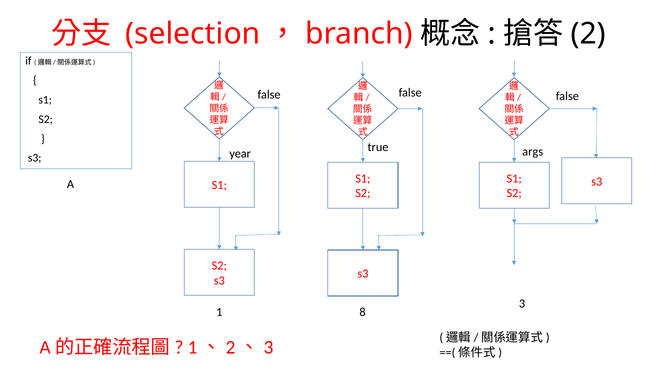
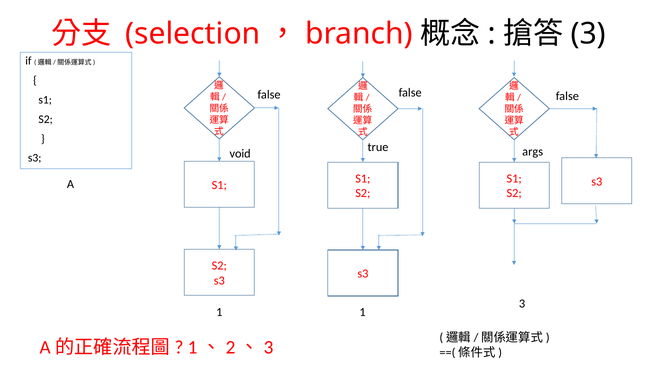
2: 2 -> 3 (588, 34)
year: year -> void (240, 154)
1 8: 8 -> 1 (363, 312)
